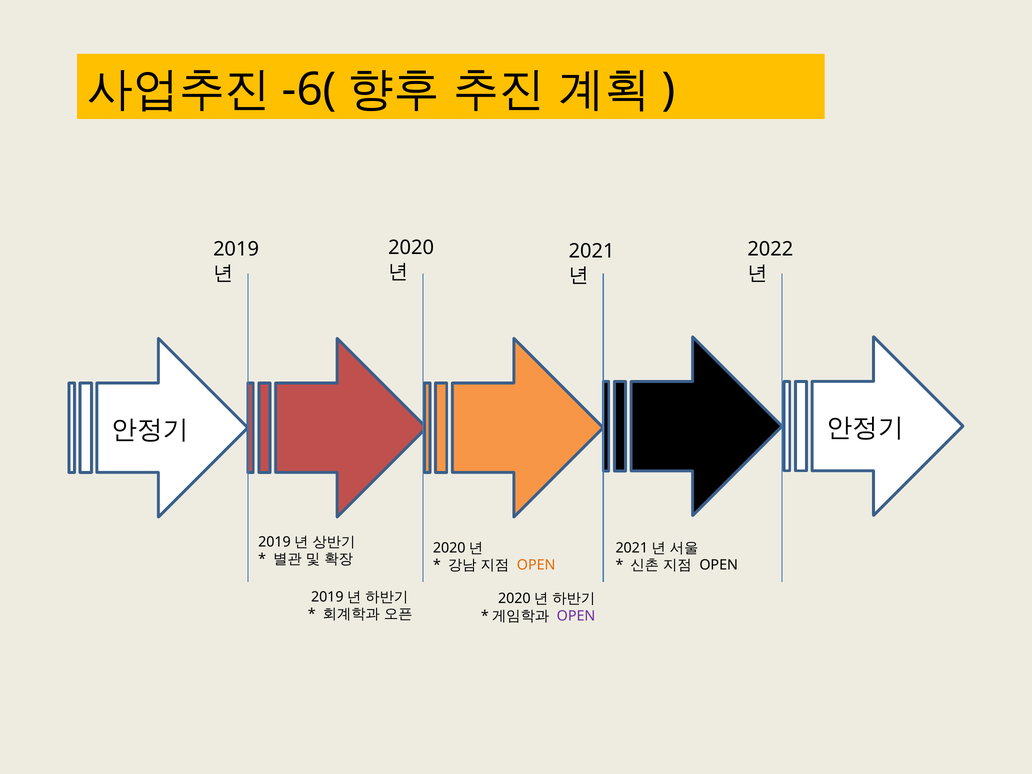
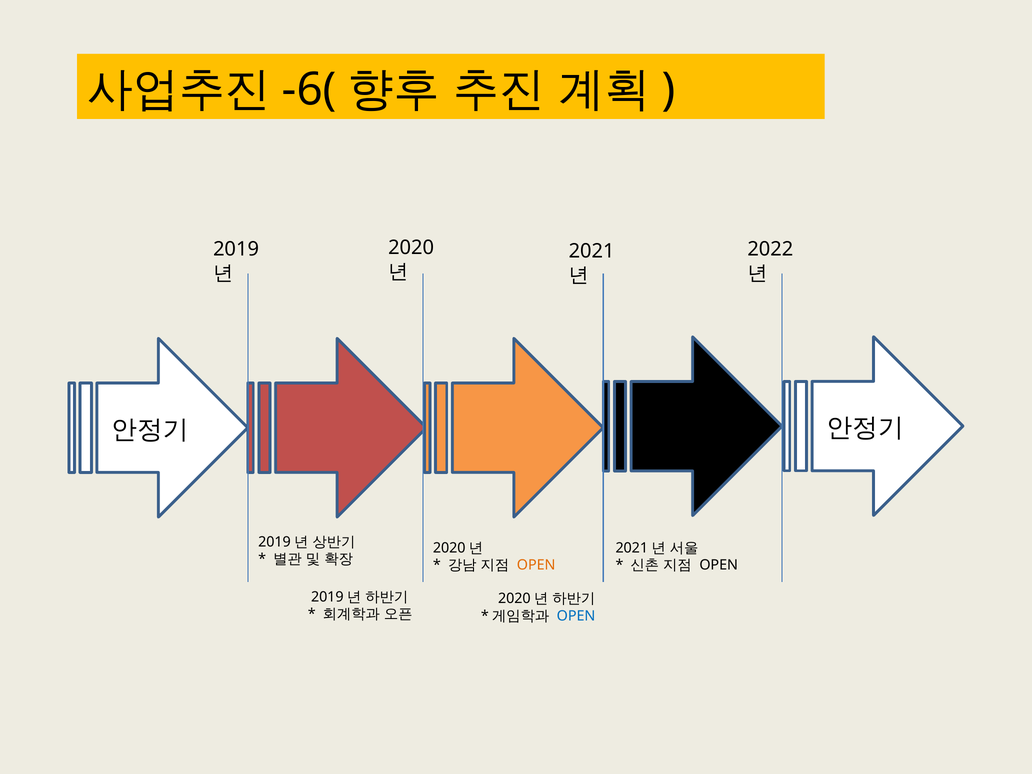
OPEN colour: purple -> blue (576, 616)
